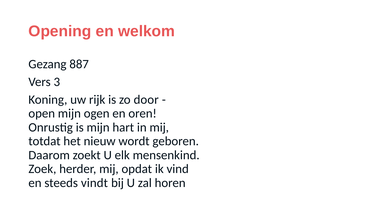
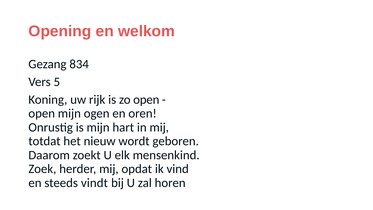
887: 887 -> 834 (79, 64)
3: 3 -> 5 (57, 82)
zo door: door -> open (146, 100)
